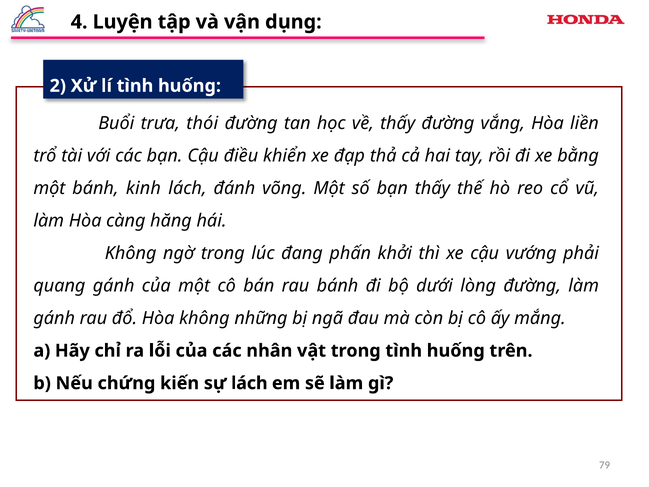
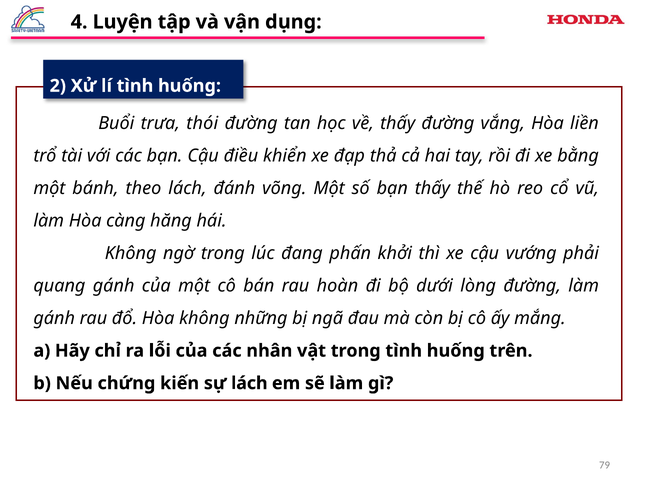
kinh: kinh -> theo (143, 188)
rau bánh: bánh -> hoàn (337, 286)
